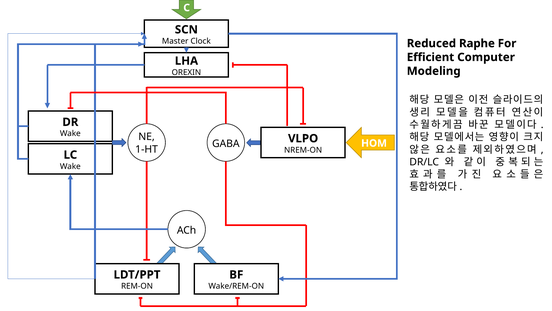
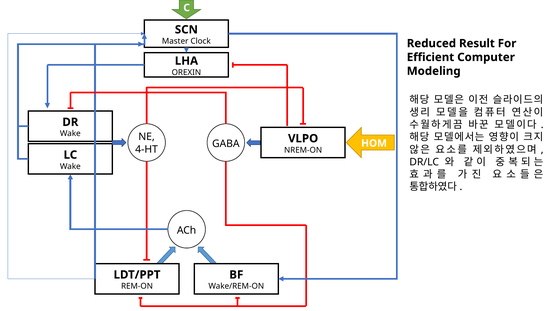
Raphe: Raphe -> Result (477, 43)
1-HT: 1-HT -> 4-HT (147, 149)
